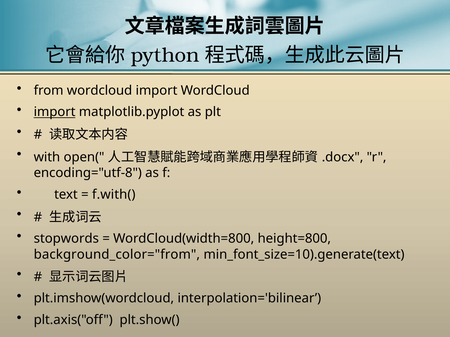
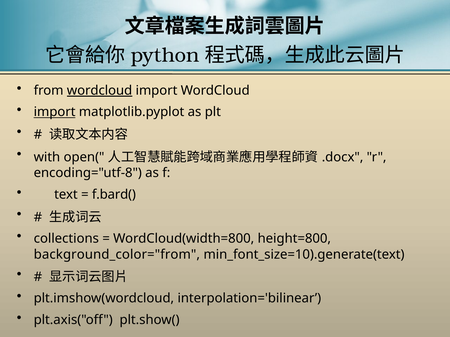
wordcloud underline: none -> present (100, 91)
f.with(: f.with( -> f.bard( (114, 195)
stopwords: stopwords -> collections (66, 239)
